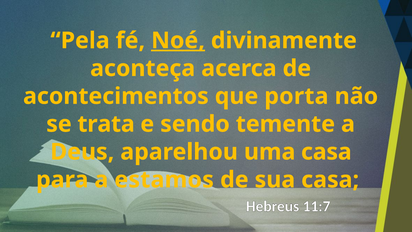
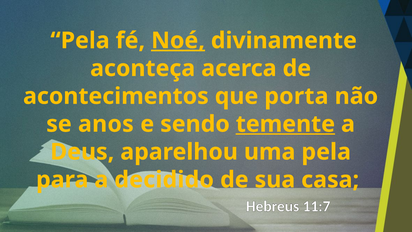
trata: trata -> anos (106, 124)
temente underline: none -> present (285, 124)
uma casa: casa -> pela (326, 152)
estamos: estamos -> decidido (164, 180)
